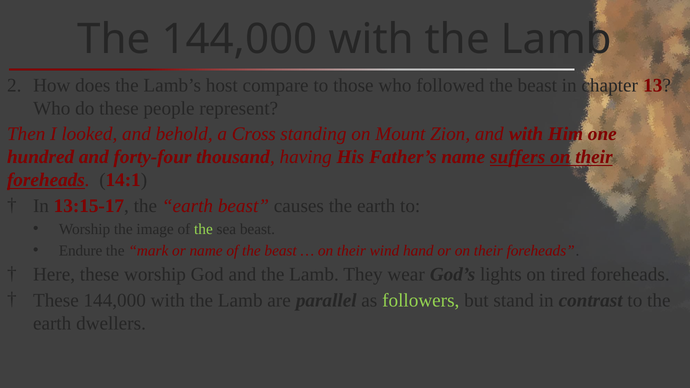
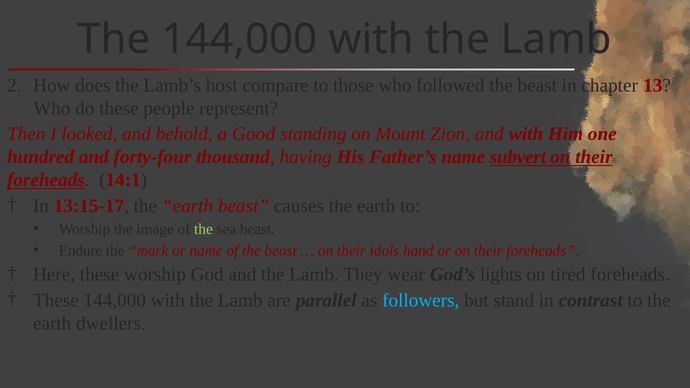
Cross: Cross -> Good (254, 134)
suffers: suffers -> subvert (518, 157)
wind: wind -> idols (384, 251)
followers colour: light green -> light blue (421, 300)
